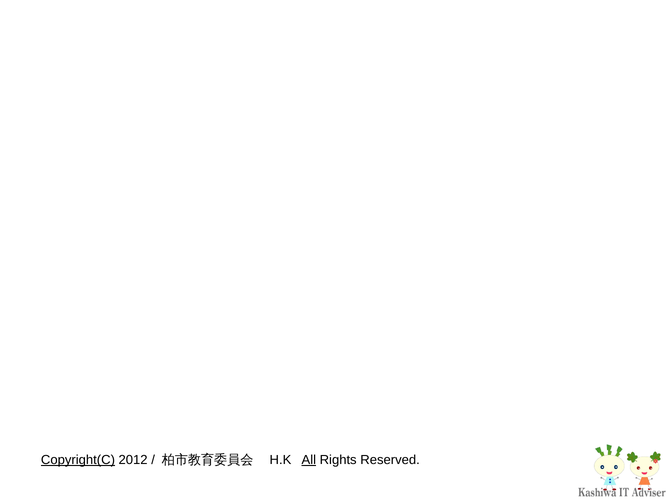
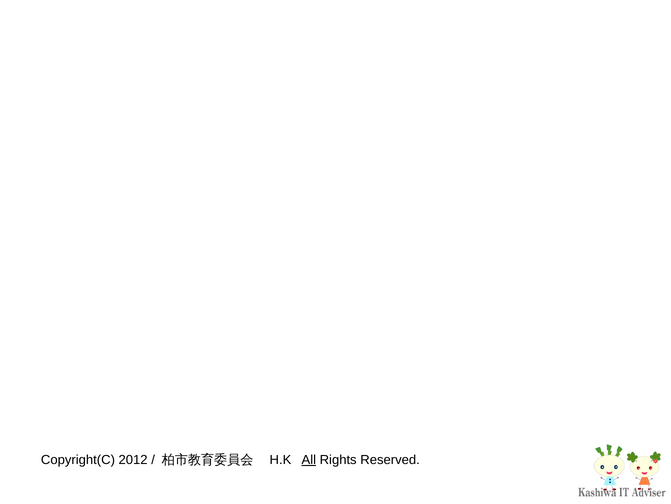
Copyright(C underline: present -> none (78, 459)
